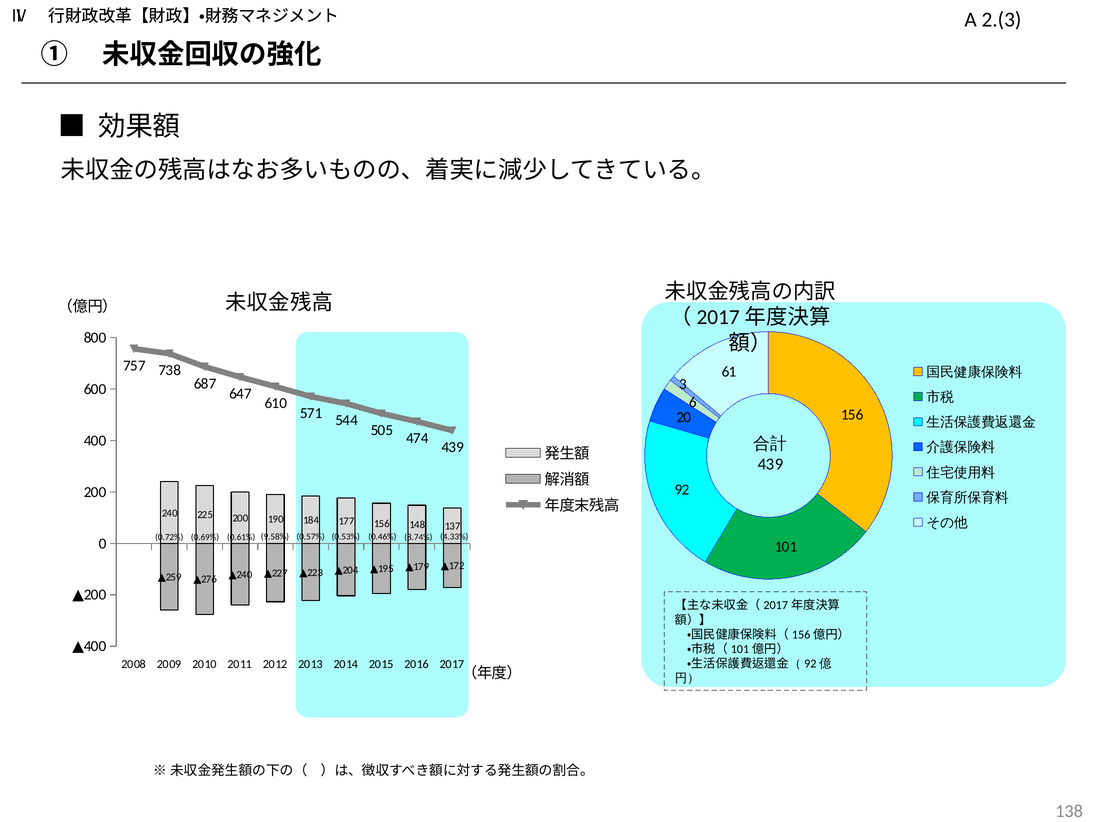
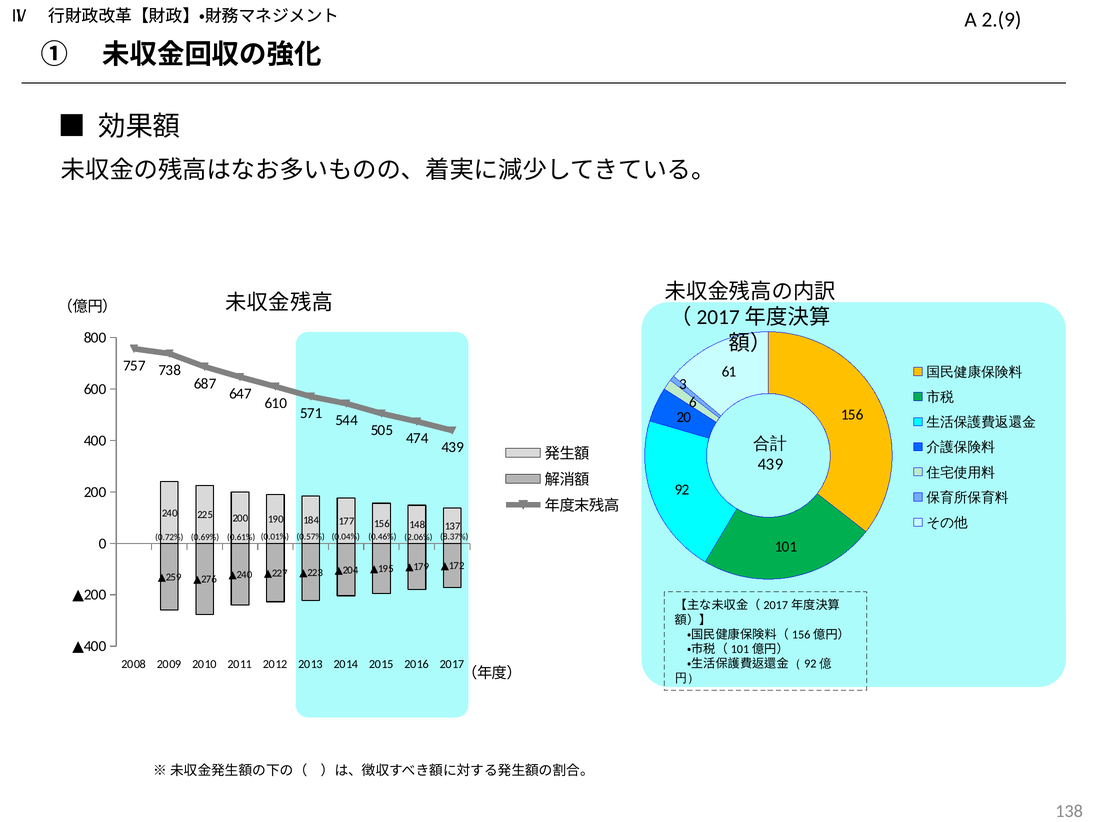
2.(3: 2.(3 -> 2.(9 (1001, 20)
4.33%: 4.33% -> 8.37% (454, 537)
0.53%: 0.53% -> 0.04% (346, 537)
8.74%: 8.74% -> 2.06% (418, 537)
9.58%: 9.58% -> 0.01% (275, 537)
